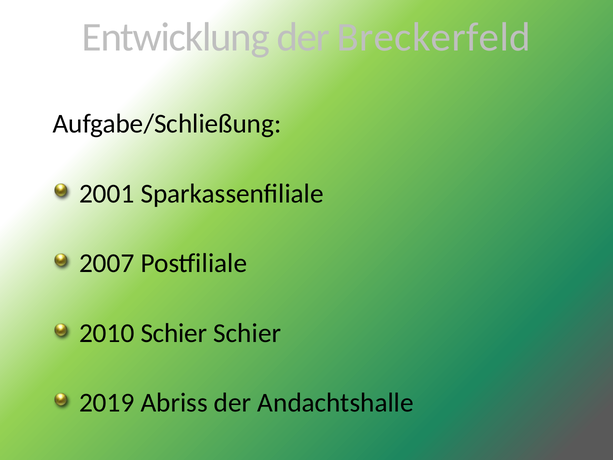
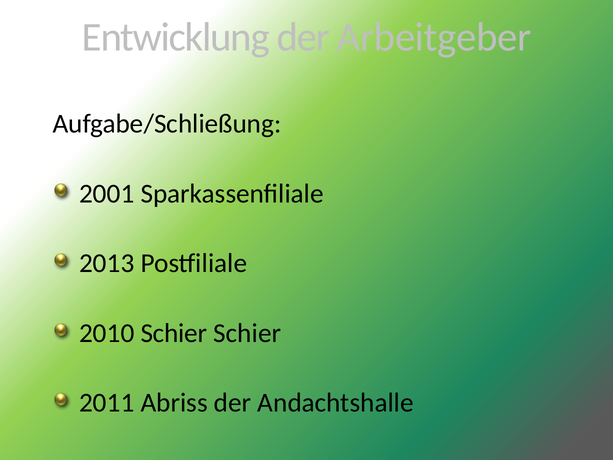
Breckerfeld: Breckerfeld -> Arbeitgeber (434, 37)
2007: 2007 -> 2013 (107, 263)
2019: 2019 -> 2011 (107, 403)
